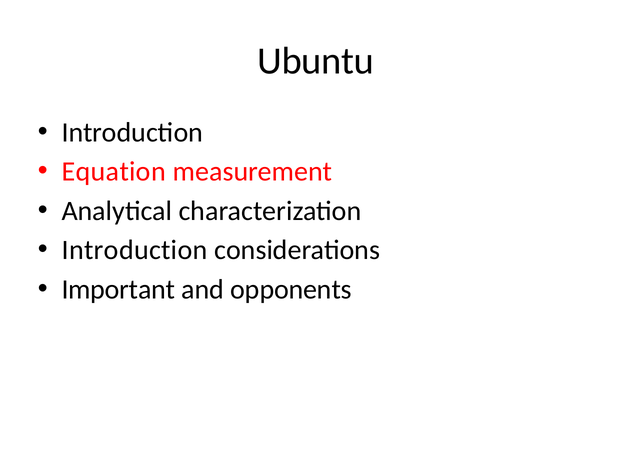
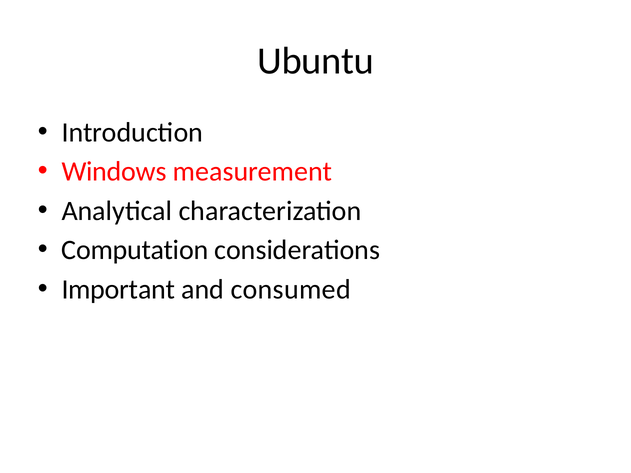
Equation: Equation -> Windows (114, 172)
Introduction: Introduction -> Computation (135, 250)
opponents: opponents -> consumed (291, 289)
